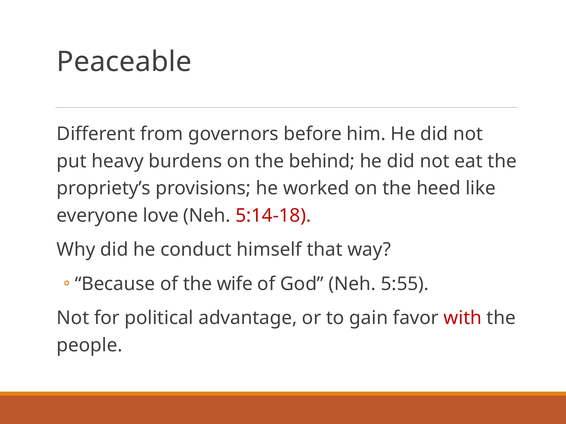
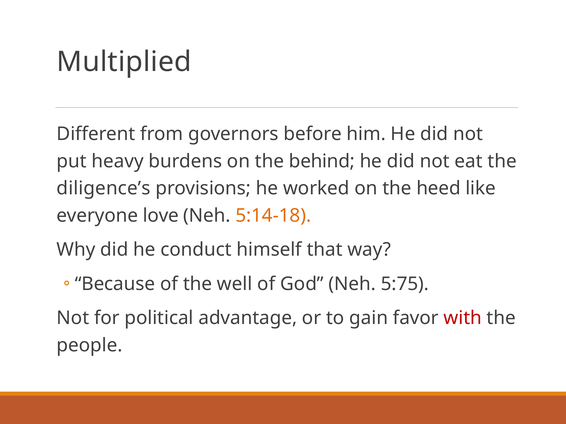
Peaceable: Peaceable -> Multiplied (124, 62)
propriety’s: propriety’s -> diligence’s (104, 189)
5:14-18 colour: red -> orange (273, 216)
wife: wife -> well (235, 284)
5:55: 5:55 -> 5:75 (405, 284)
